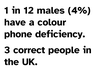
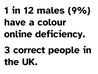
4%: 4% -> 9% (79, 10)
phone: phone -> online (18, 34)
